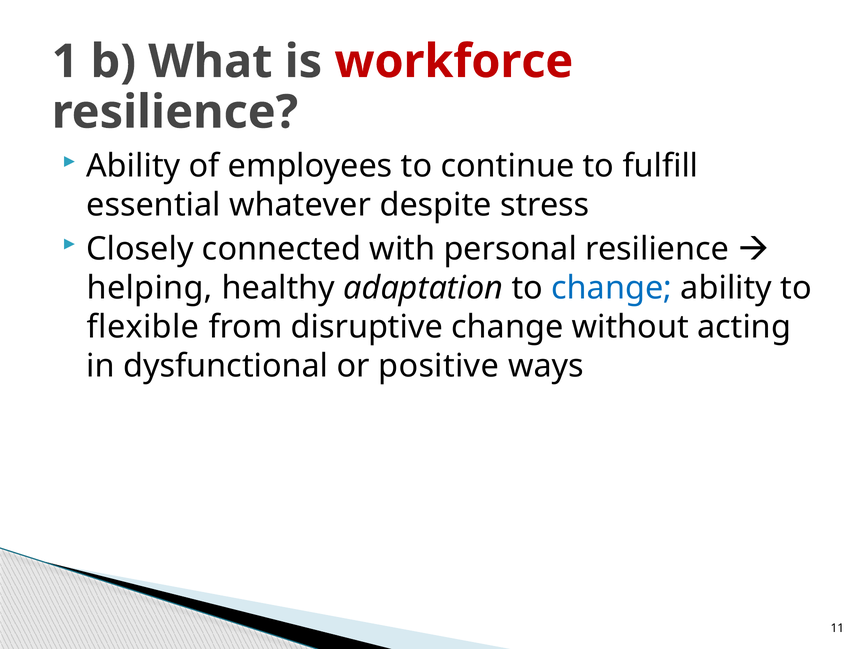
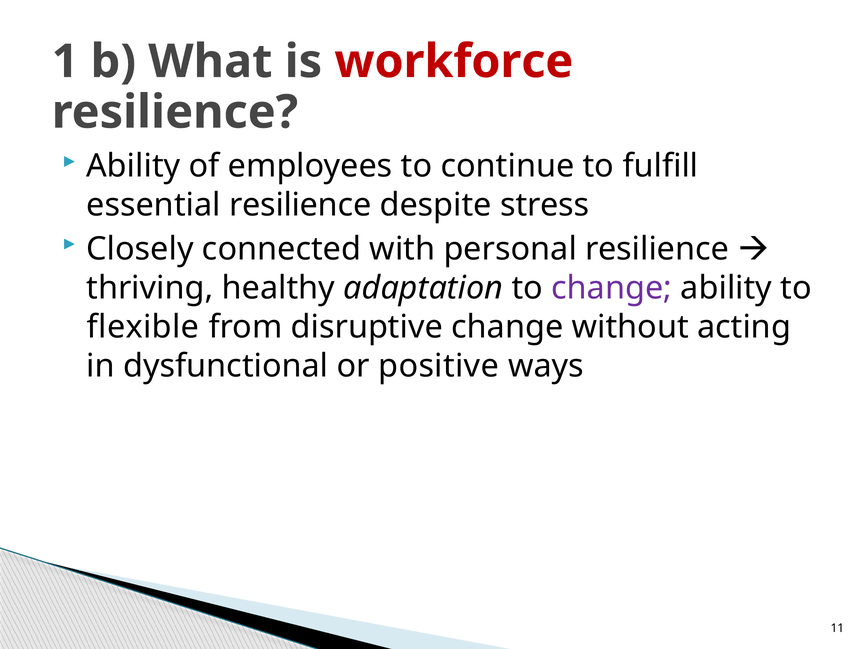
essential whatever: whatever -> resilience (300, 205)
helping: helping -> thriving (150, 288)
change colour: blue -> purple (612, 288)
